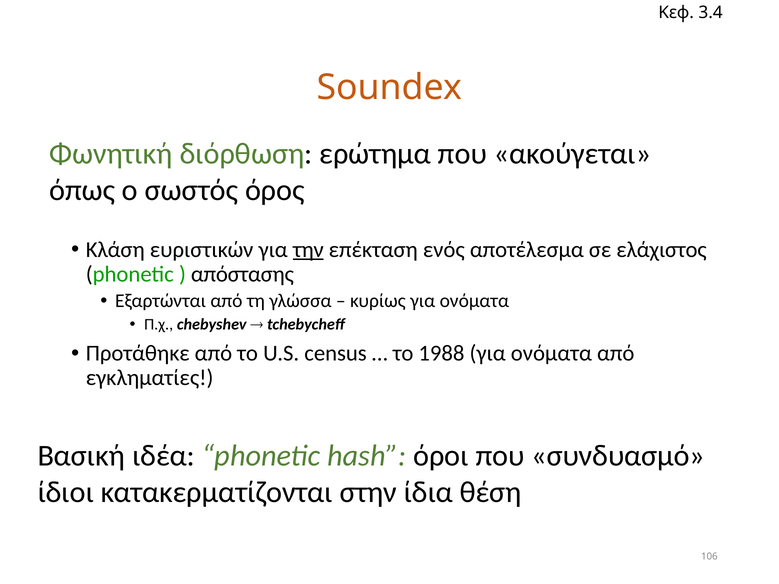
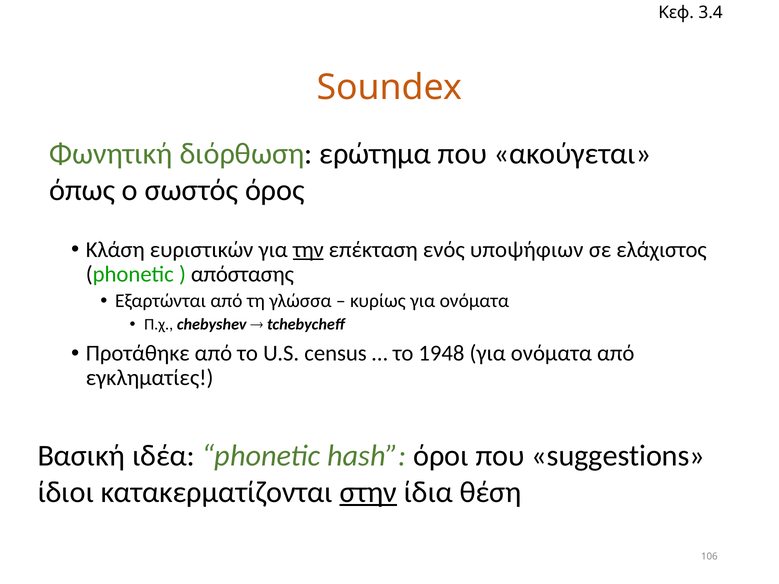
αποτέλεσμα: αποτέλεσμα -> υποψήφιων (527, 250)
1988: 1988 -> 1948 (441, 354)
συνδυασμό: συνδυασμό -> suggestions (618, 456)
στην underline: none -> present (368, 492)
